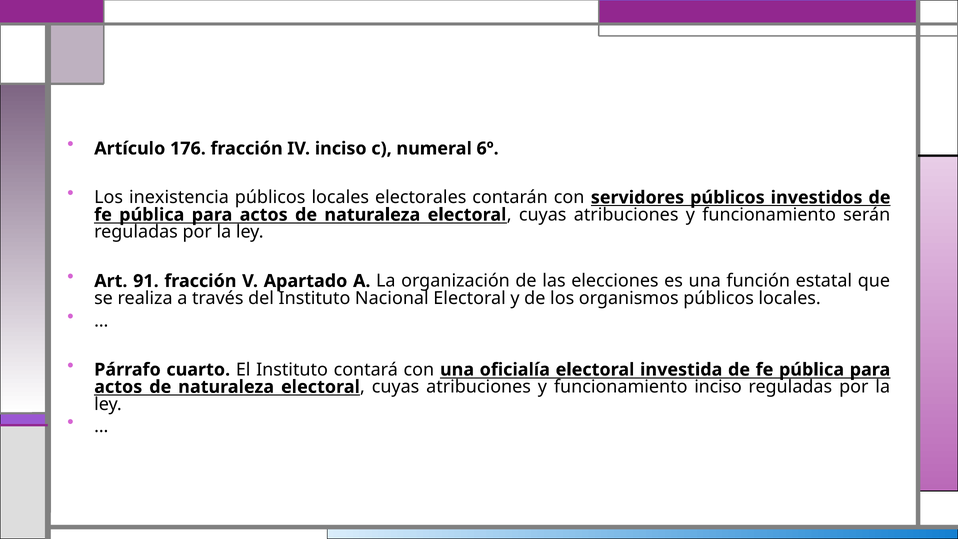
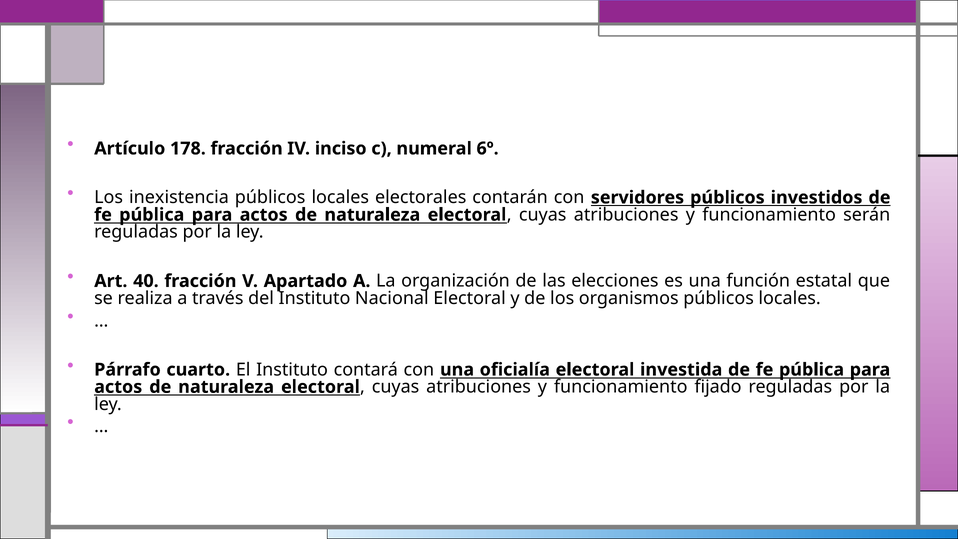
176: 176 -> 178 (188, 149)
91: 91 -> 40 (146, 281)
funcionamiento inciso: inciso -> fijado (718, 387)
